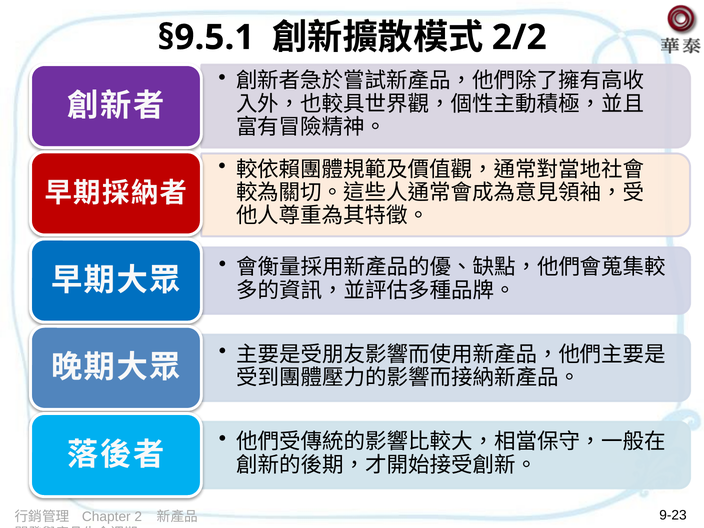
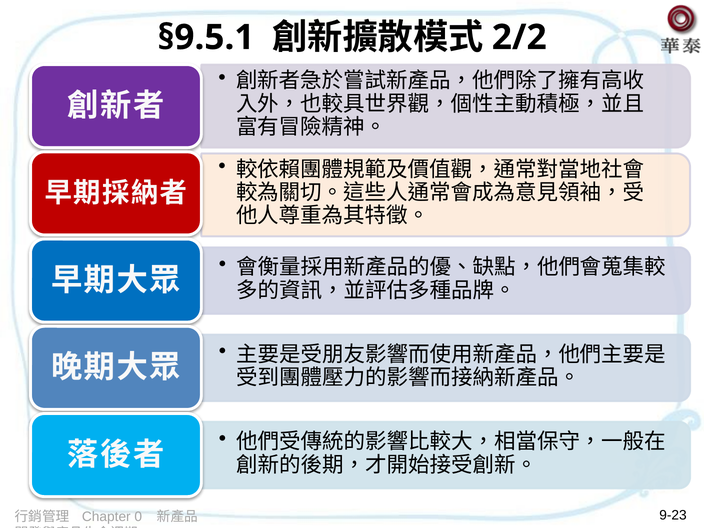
2: 2 -> 0 (138, 517)
